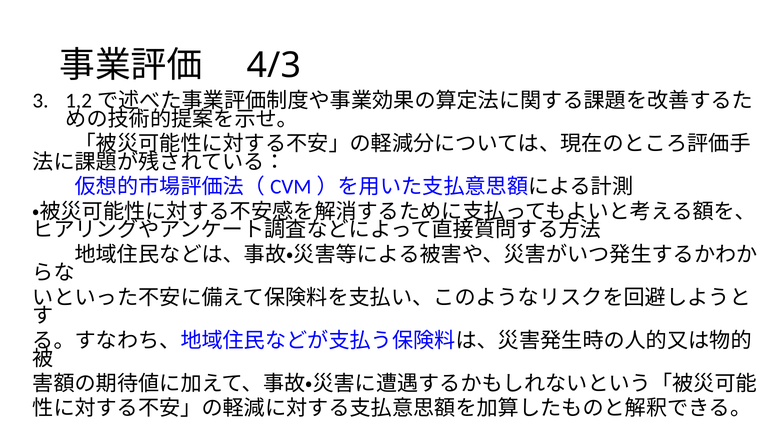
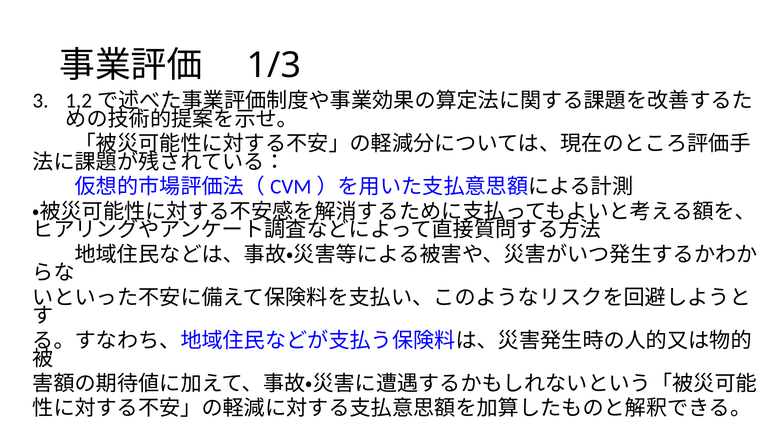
4/3: 4/3 -> 1/3 (274, 66)
